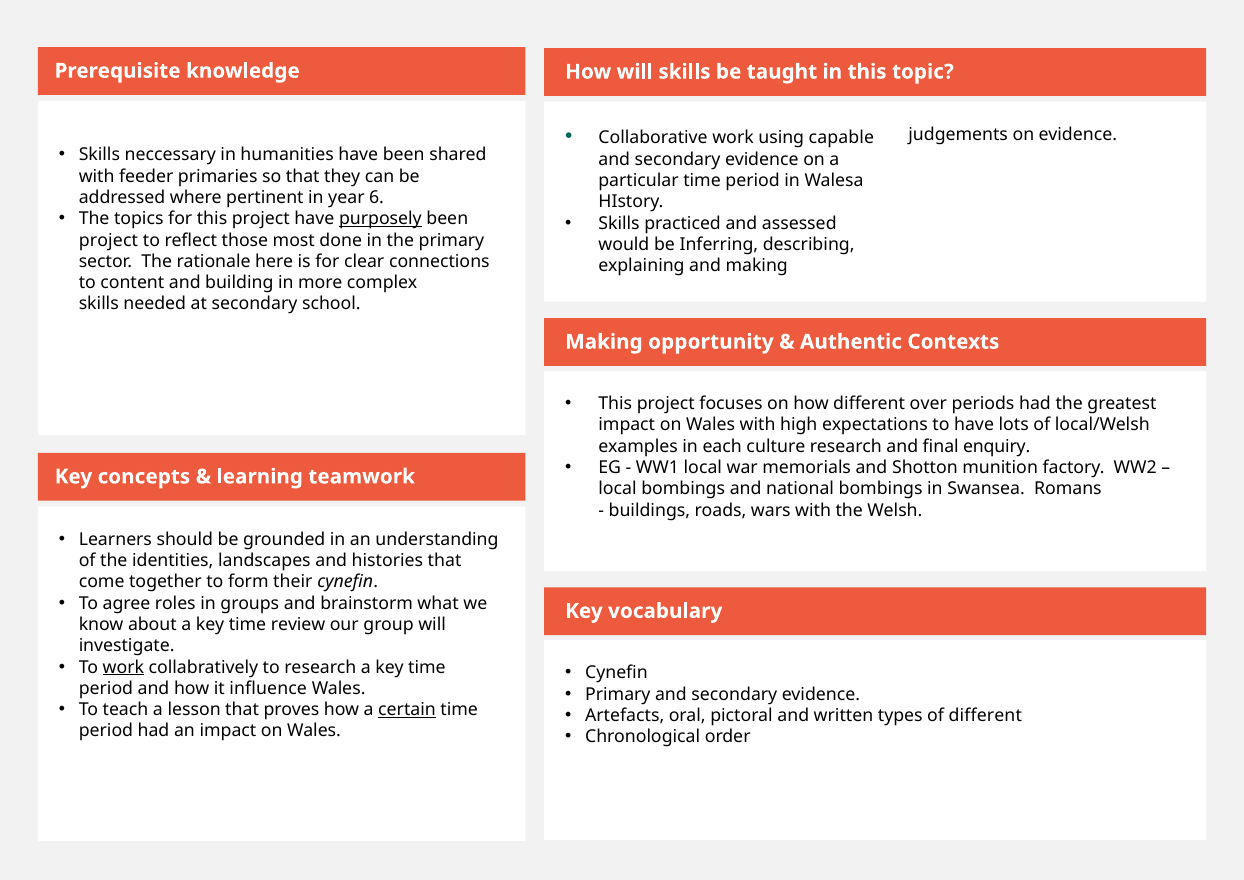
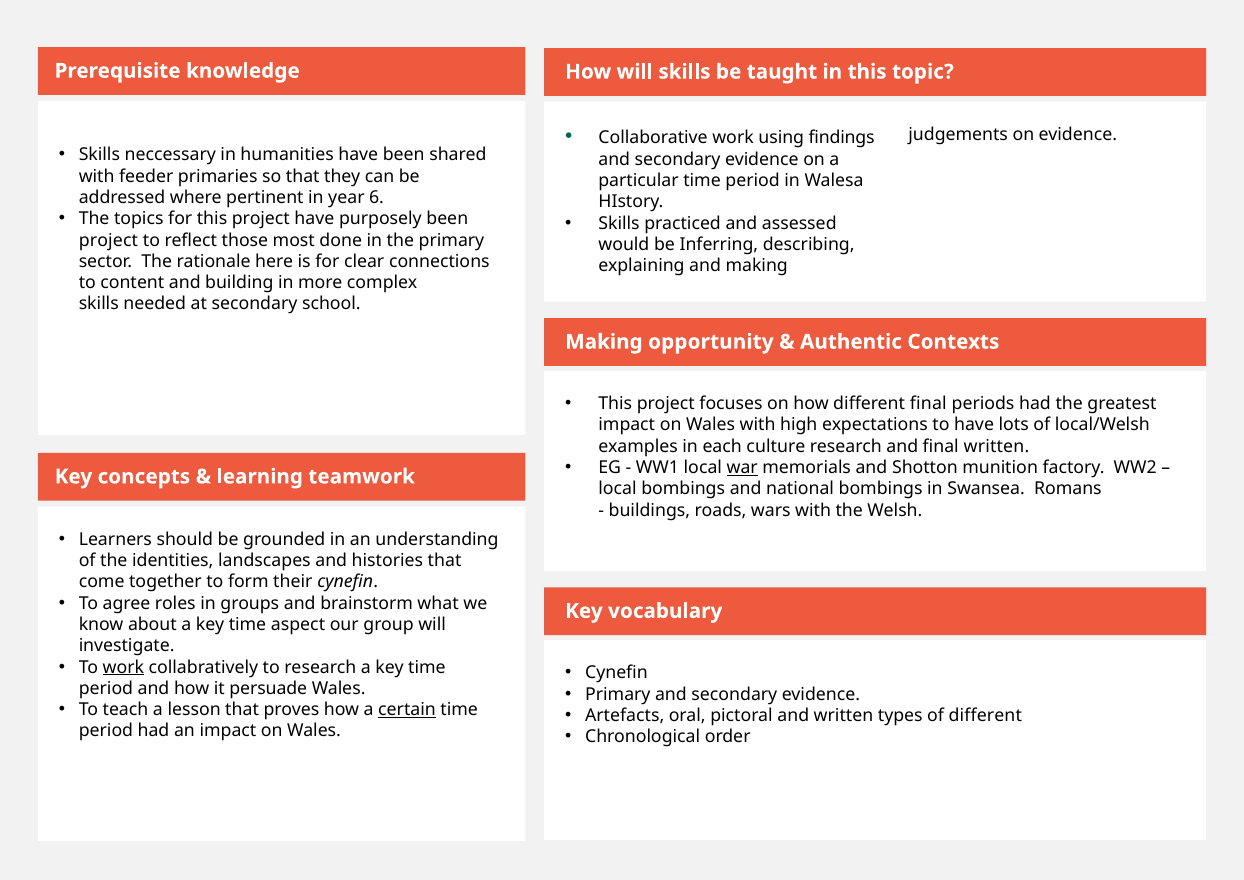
capable: capable -> findings (842, 138)
purposely underline: present -> none (380, 219)
different over: over -> final (928, 404)
final enquiry: enquiry -> written (997, 446)
war underline: none -> present (742, 467)
review: review -> aspect (298, 624)
influence: influence -> persuade (268, 688)
